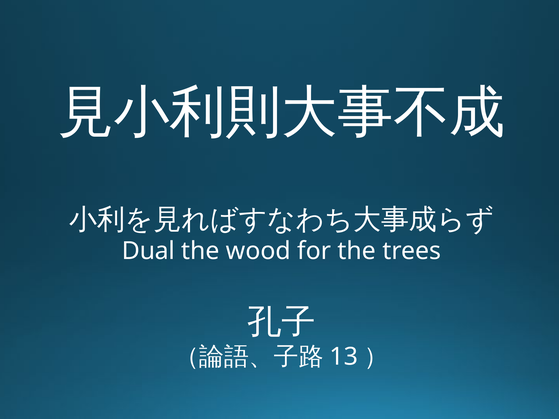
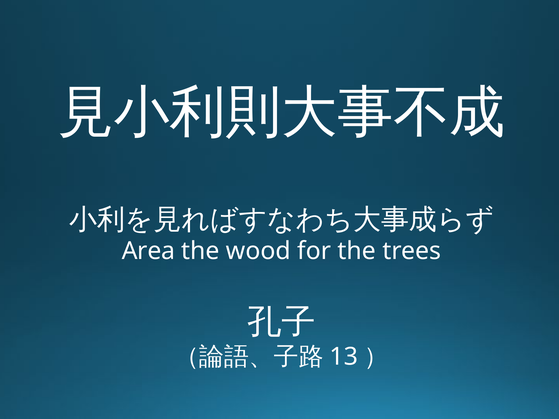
Dual: Dual -> Area (148, 251)
